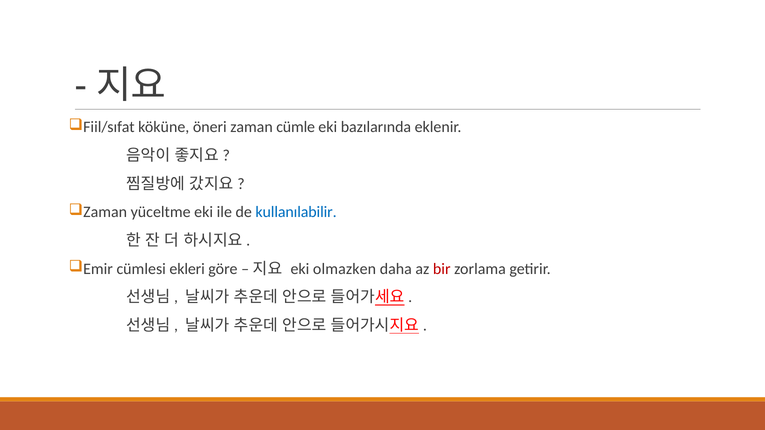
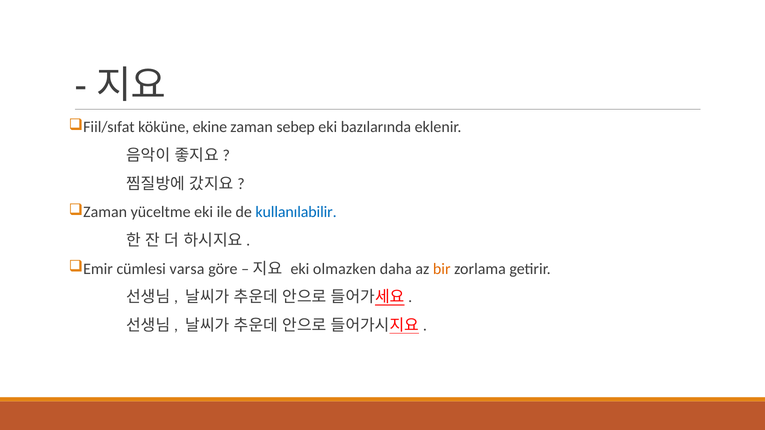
öneri: öneri -> ekine (210, 127)
cümle: cümle -> sebep (296, 127)
ekleri: ekleri -> varsa (187, 269)
bir colour: red -> orange (442, 269)
